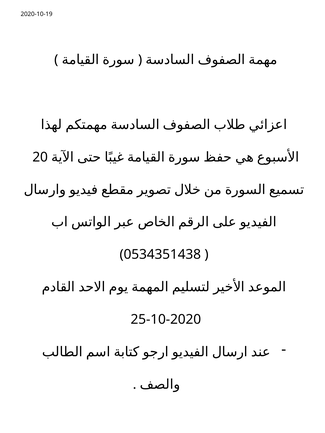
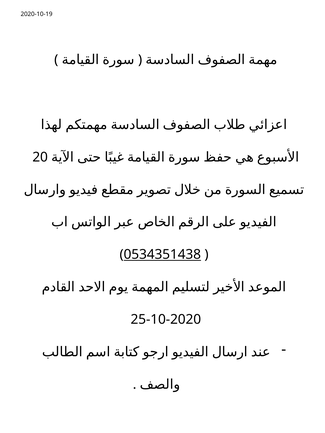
0534351438 underline: none -> present (162, 255)
